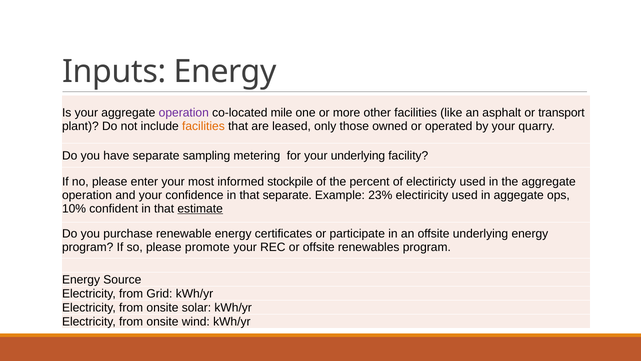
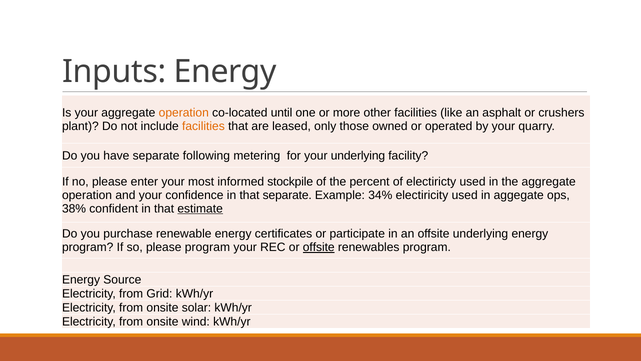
operation colour: purple -> orange (184, 113)
mile: mile -> until (282, 113)
transport: transport -> crushers (561, 113)
sampling: sampling -> following (206, 156)
23%: 23% -> 34% (380, 195)
10%: 10% -> 38% (74, 208)
please promote: promote -> program (207, 247)
offsite underline: none -> present (319, 247)
